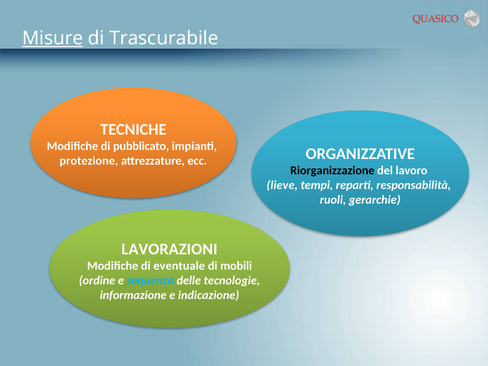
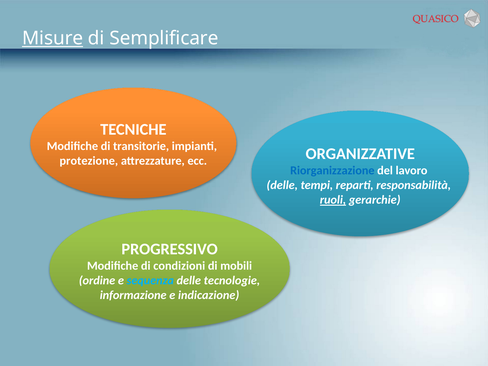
Trascurabile: Trascurabile -> Semplificare (164, 38)
pubblicato: pubblicato -> transitorie (141, 146)
Riorganizzazione colour: black -> blue (332, 171)
lieve: lieve -> delle (282, 185)
ruoli underline: none -> present (333, 200)
LAVORAZIONI: LAVORAZIONI -> PROGRESSIVO (170, 249)
eventuale: eventuale -> condizioni (179, 266)
